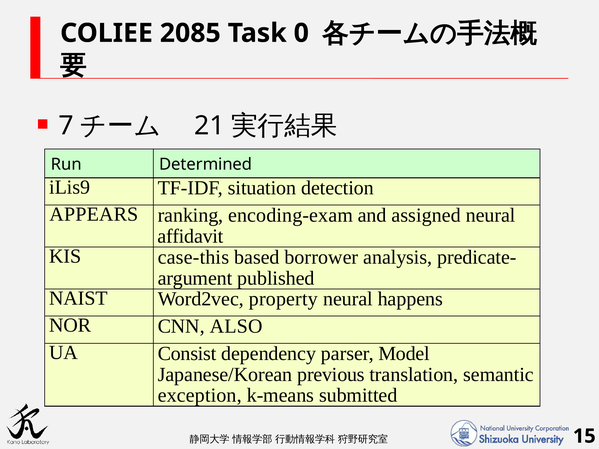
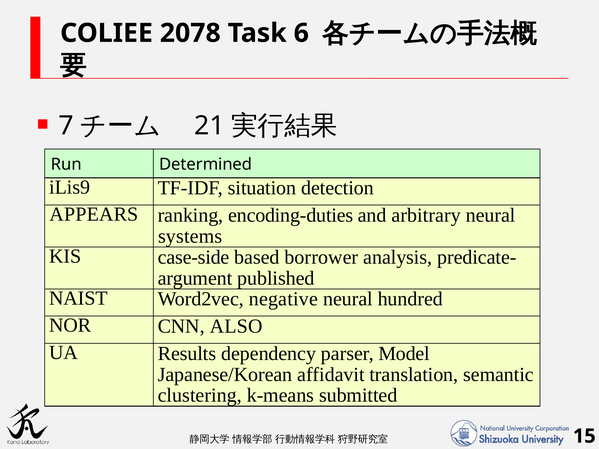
2085: 2085 -> 2078 (190, 33)
0: 0 -> 6 (301, 33)
encoding-exam: encoding-exam -> encoding-duties (291, 215)
assigned: assigned -> arbitrary (426, 215)
affidavit: affidavit -> systems (190, 236)
case-this: case-this -> case-side (194, 257)
property: property -> negative (283, 299)
happens: happens -> hundred (410, 299)
Consist: Consist -> Results (187, 354)
previous: previous -> affidavit (331, 375)
exception: exception -> clustering (200, 396)
